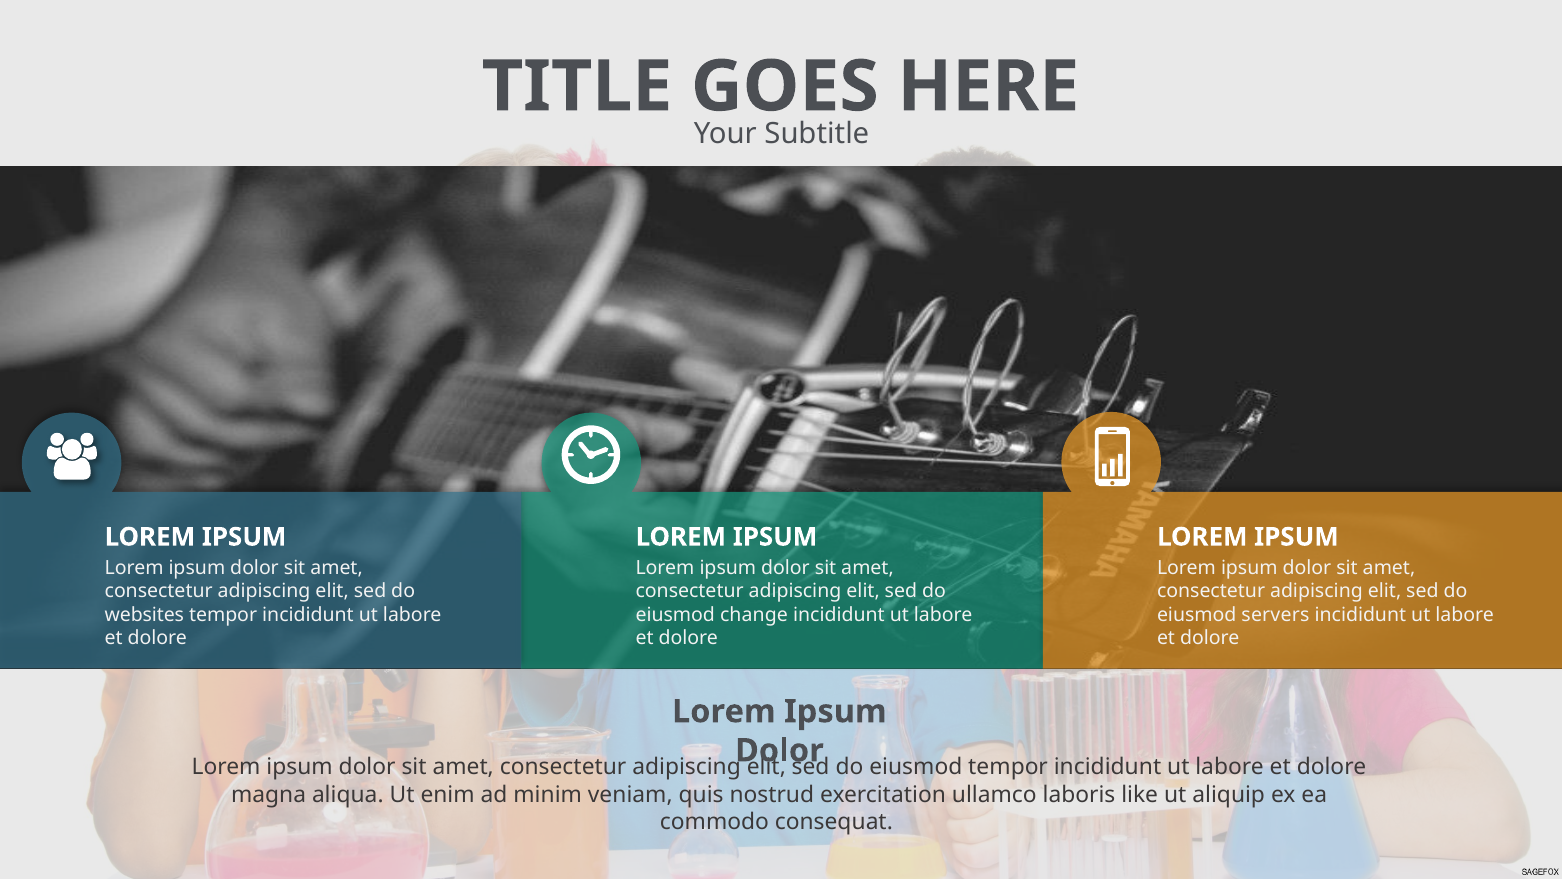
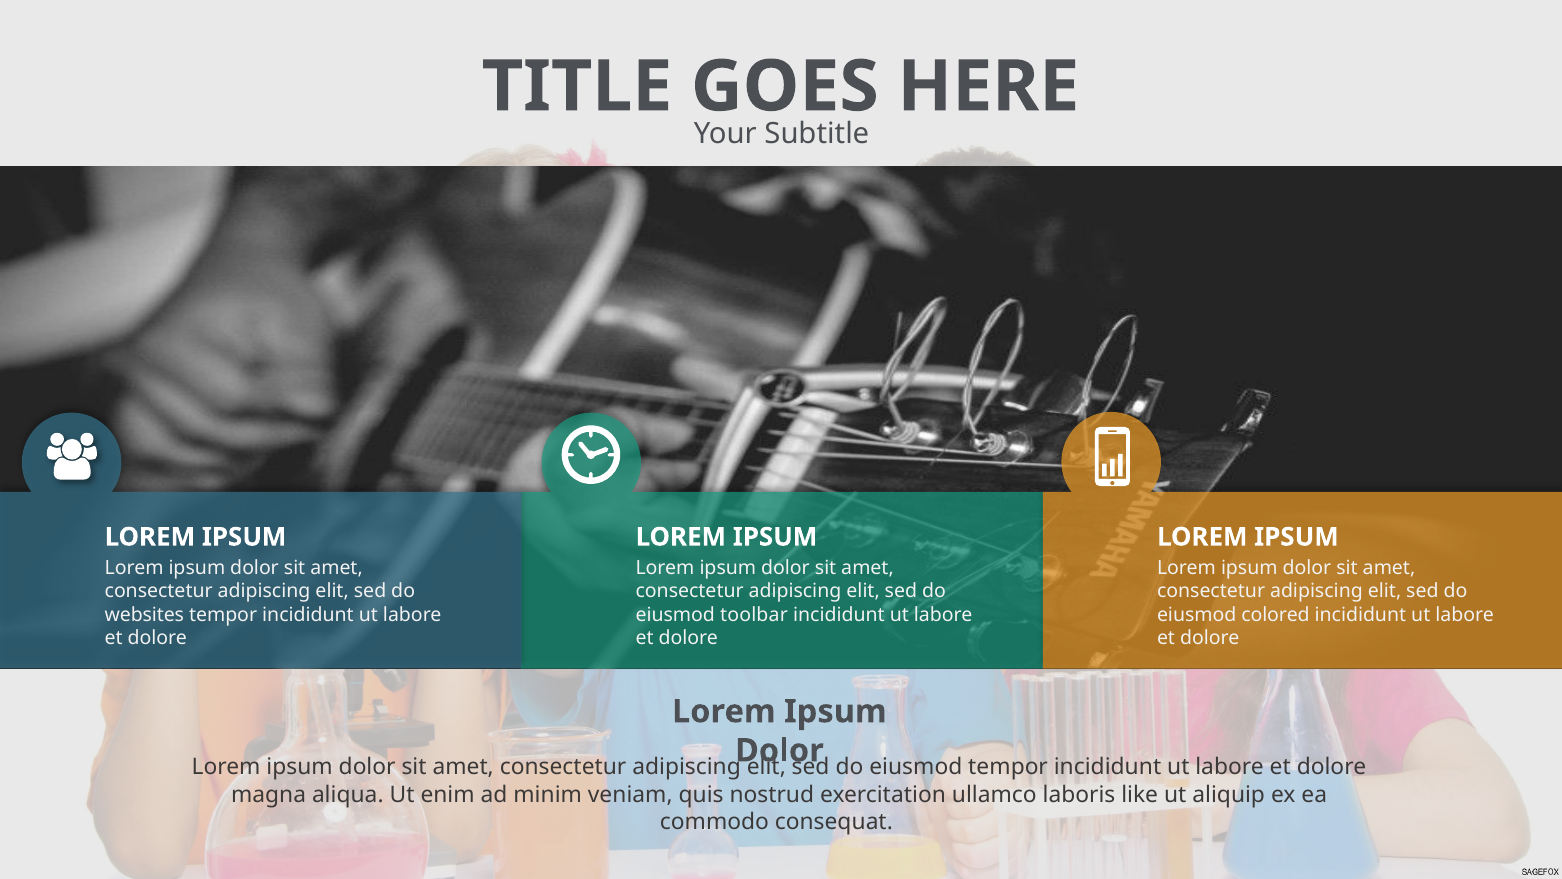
change: change -> toolbar (754, 614)
servers: servers -> colored (1276, 614)
